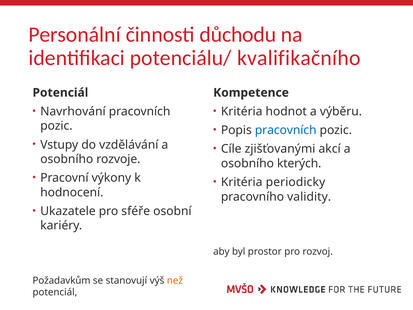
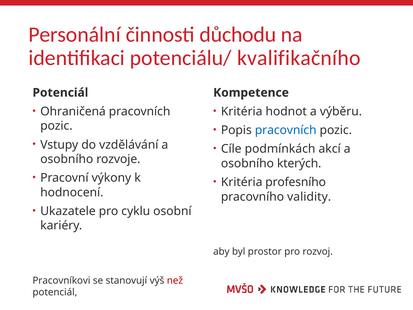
Navrhování: Navrhování -> Ohraničená (73, 111)
zjišťovanými: zjišťovanými -> podmínkách (280, 149)
periodicky: periodicky -> profesního (296, 182)
sféře: sféře -> cyklu (136, 211)
Požadavkům: Požadavkům -> Pracovníkovi (61, 280)
než colour: orange -> red (175, 280)
